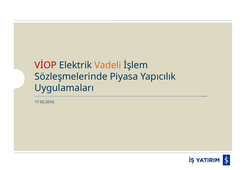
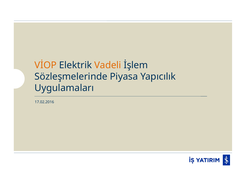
VİOP colour: red -> orange (46, 65)
